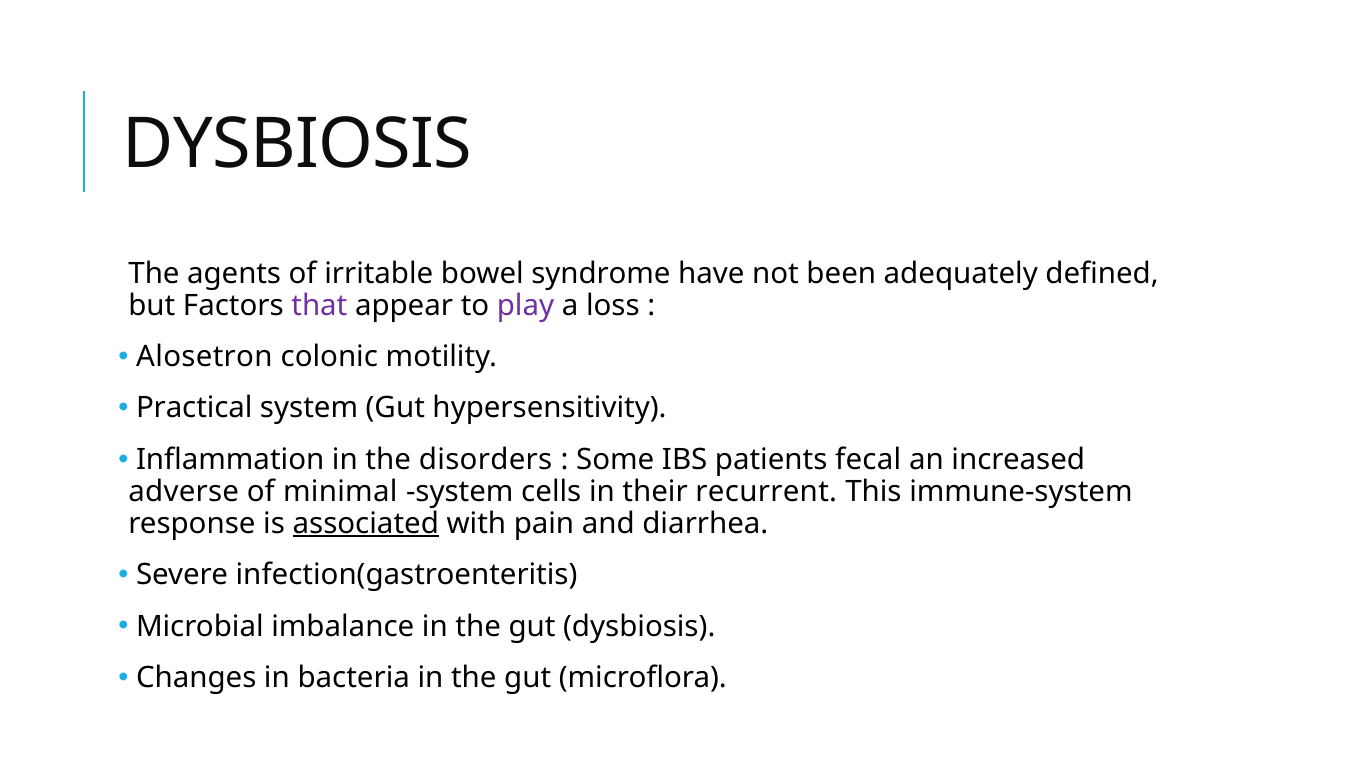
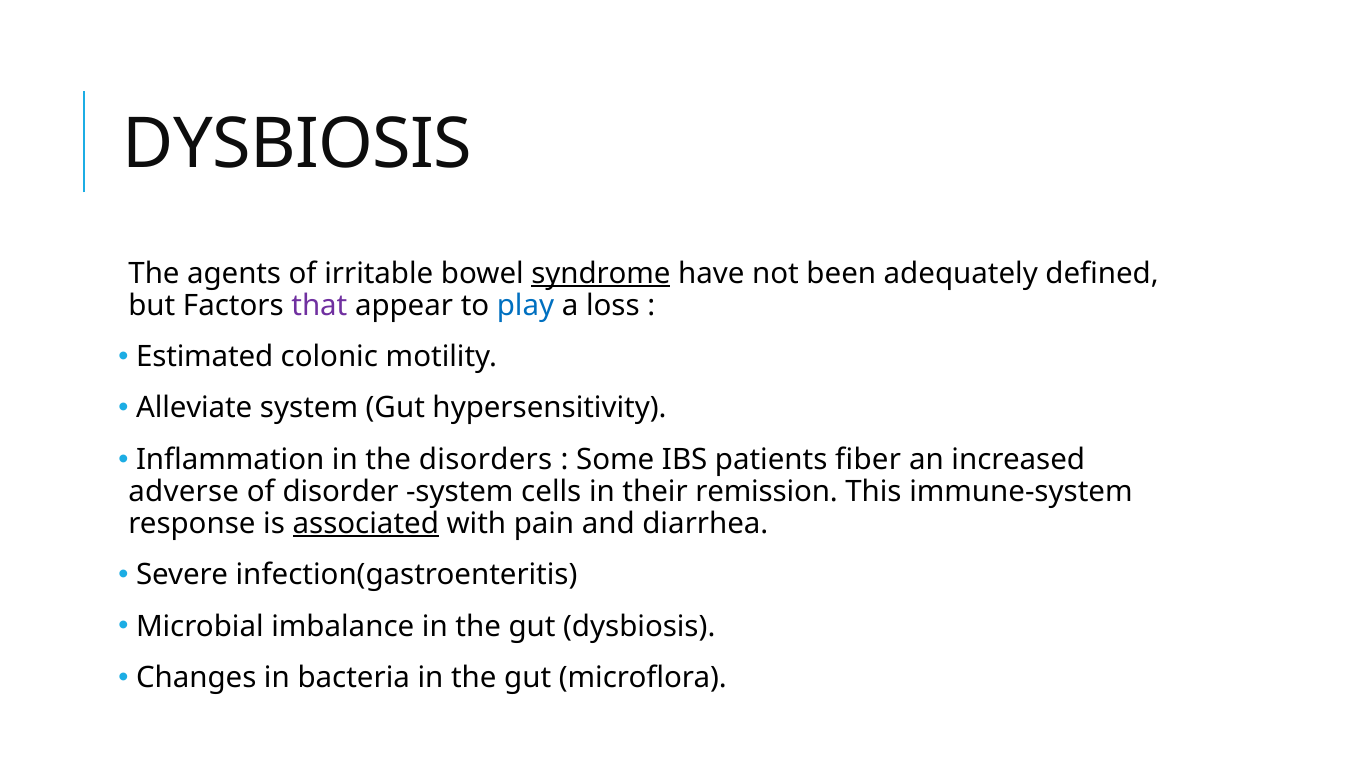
syndrome underline: none -> present (601, 274)
play colour: purple -> blue (525, 305)
Alosetron: Alosetron -> Estimated (205, 357)
Practical: Practical -> Alleviate (194, 408)
fecal: fecal -> fiber (868, 460)
minimal: minimal -> disorder (341, 492)
recurrent: recurrent -> remission (767, 492)
